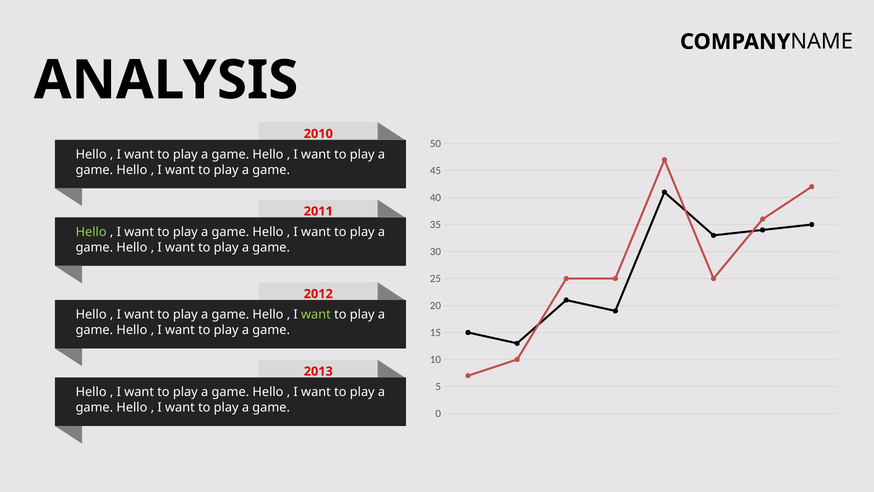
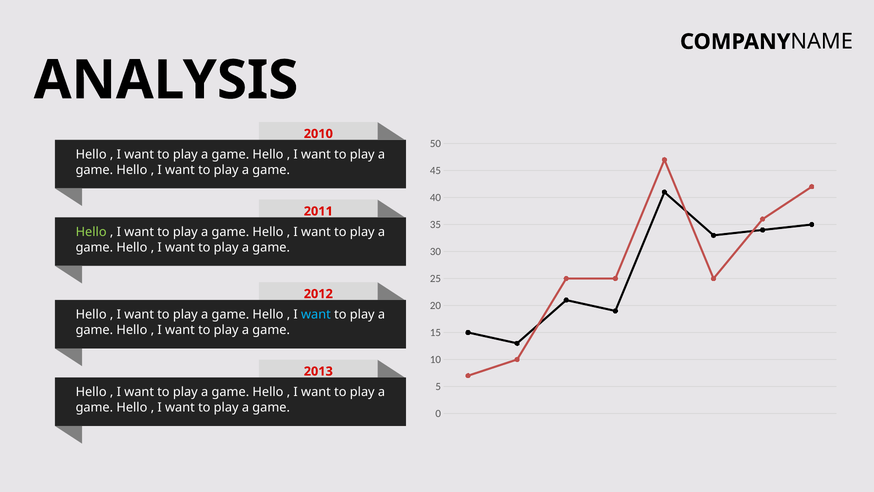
want colour: light green -> light blue (316, 314)
